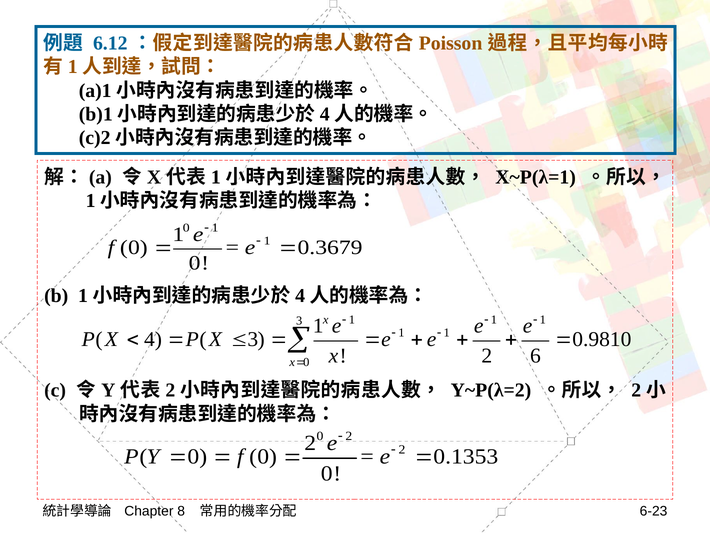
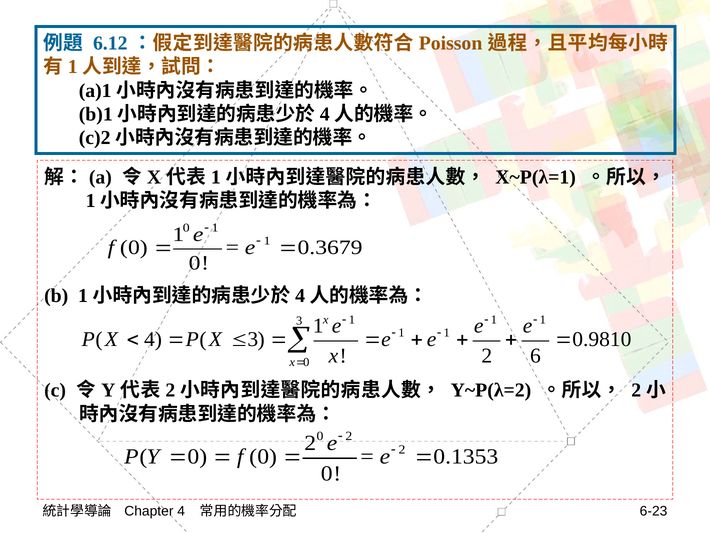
Chapter 8: 8 -> 4 (181, 511)
